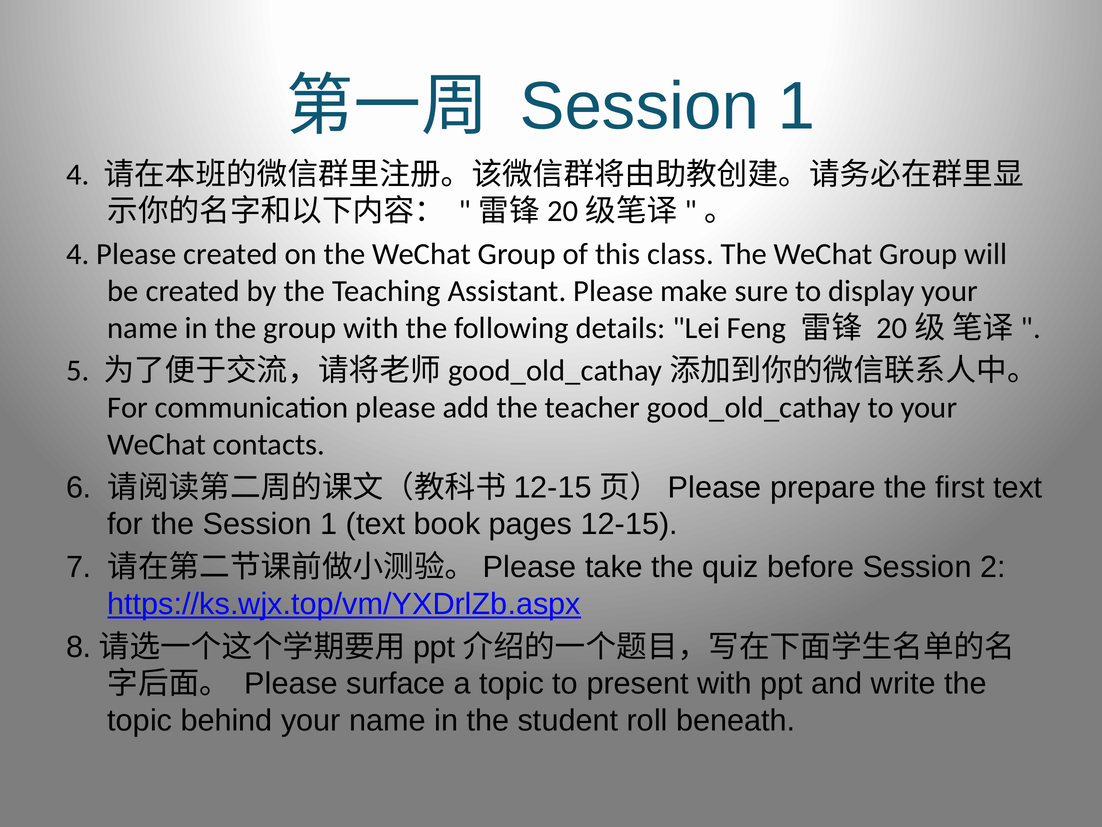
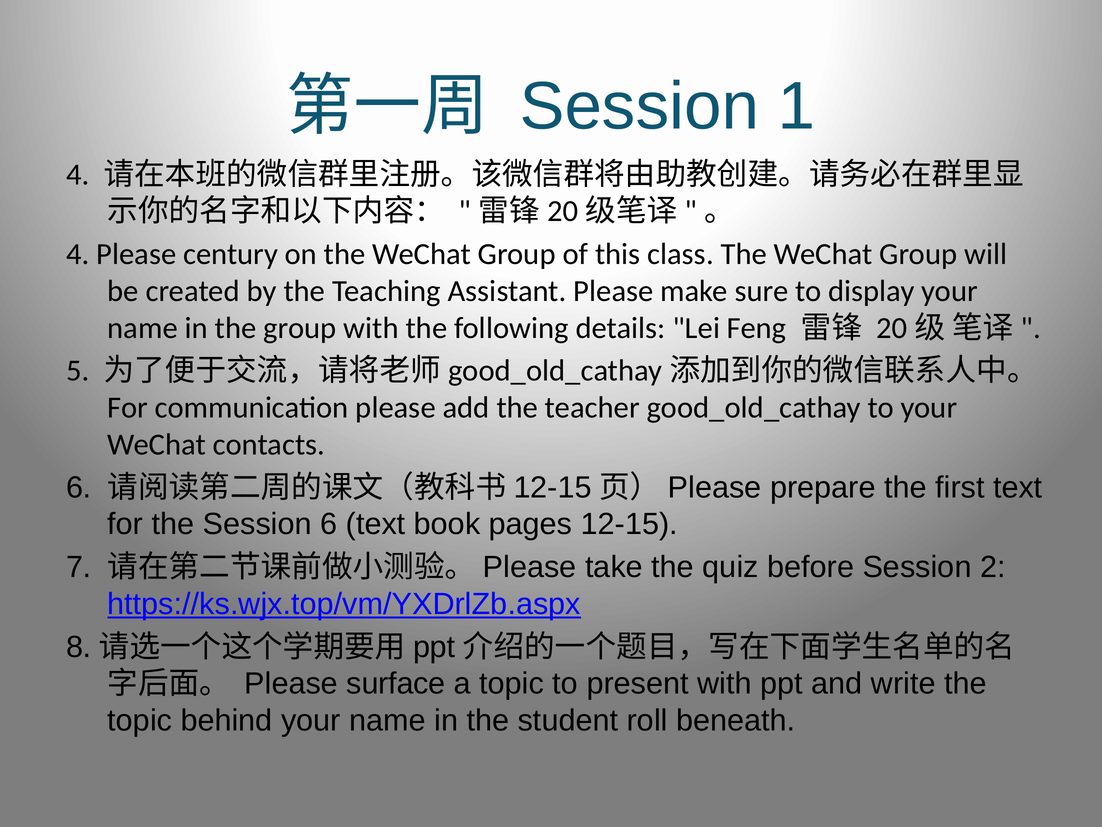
Please created: created -> century (231, 254)
the Session 1: 1 -> 6 (329, 524)
